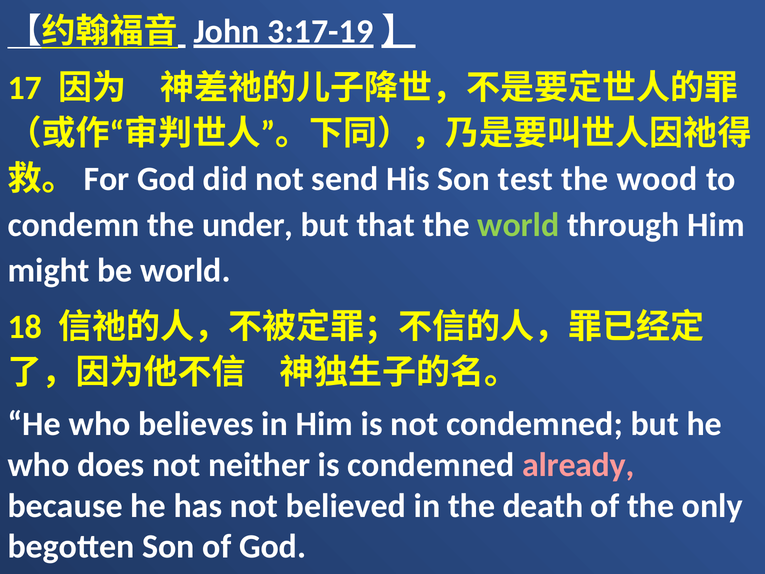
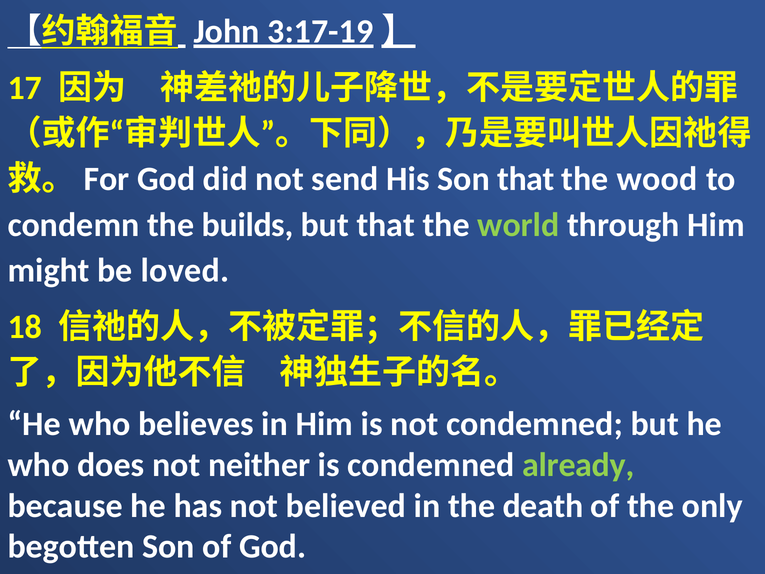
Son test: test -> that (526, 179)
under: under -> builds (248, 225)
be world: world -> loved (185, 271)
already colour: pink -> light green (578, 465)
